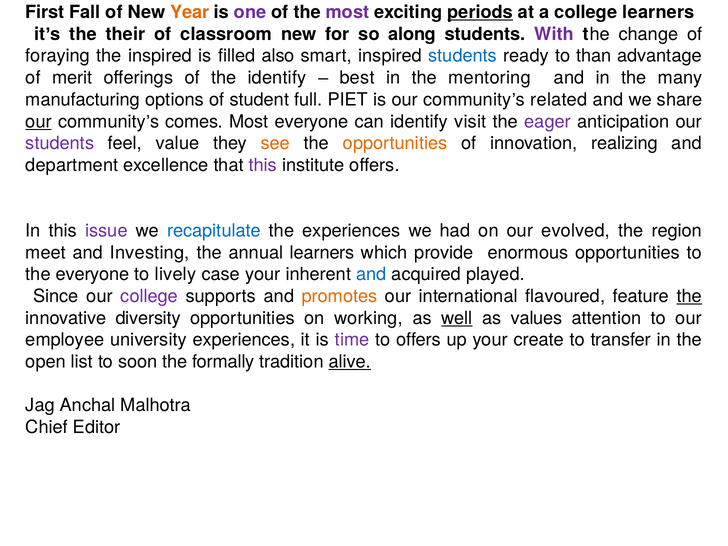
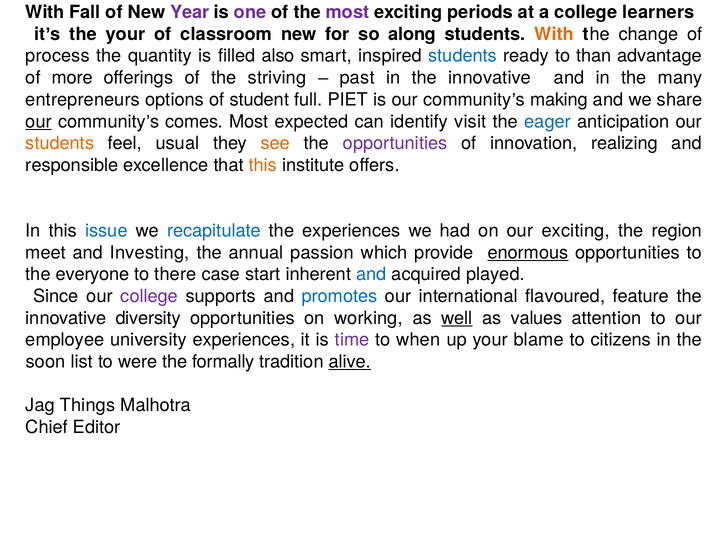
First: First -> With (45, 12)
Year colour: orange -> purple (190, 12)
periods underline: present -> none (480, 12)
the their: their -> your (125, 34)
With colour: purple -> orange (554, 34)
foraying: foraying -> process (58, 56)
the inspired: inspired -> quantity (160, 56)
merit: merit -> more (72, 78)
the identify: identify -> striving (277, 78)
best: best -> past (357, 78)
in the mentoring: mentoring -> innovative (490, 78)
manufacturing: manufacturing -> entrepreneurs (83, 100)
related: related -> making (559, 100)
Most everyone: everyone -> expected (312, 122)
eager colour: purple -> blue (548, 122)
students colour: purple -> orange (60, 143)
value: value -> usual (177, 143)
opportunities colour: orange -> purple (395, 143)
department: department -> responsible (72, 165)
this colour: purple -> orange (263, 165)
issue colour: purple -> blue (106, 231)
our evolved: evolved -> exciting (576, 231)
annual learners: learners -> passion (322, 253)
enormous underline: none -> present (528, 253)
lively: lively -> there (175, 274)
case your: your -> start (263, 274)
promotes colour: orange -> blue (340, 296)
the underline: present -> none (689, 296)
to offers: offers -> when (418, 340)
create: create -> blame (539, 340)
transfer: transfer -> citizens (621, 340)
open: open -> soon (46, 362)
soon: soon -> were (138, 362)
Anchal: Anchal -> Things (88, 405)
